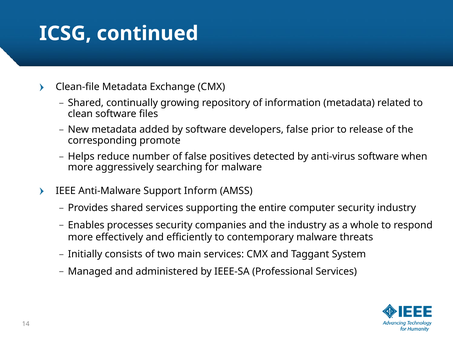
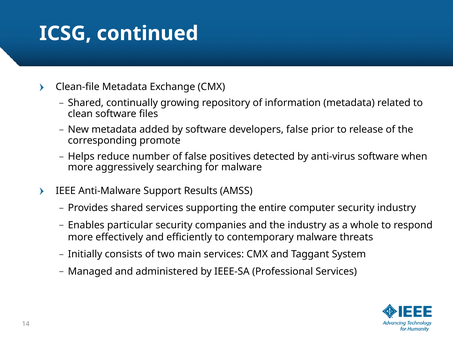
Inform: Inform -> Results (201, 191)
processes: processes -> particular (130, 225)
